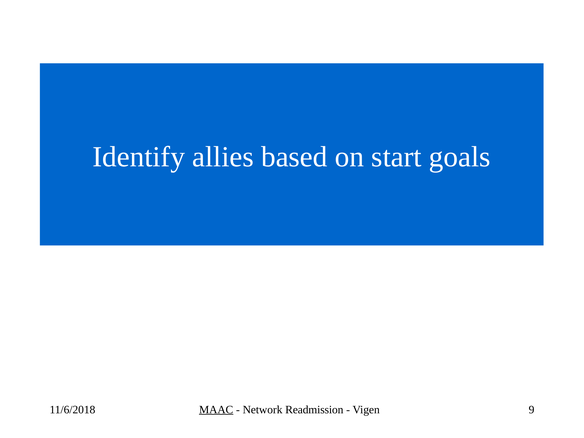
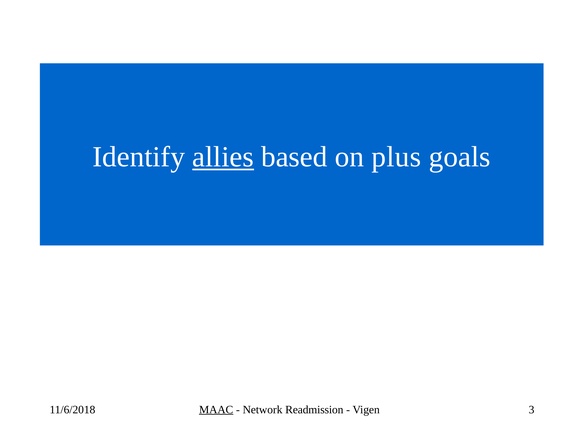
allies underline: none -> present (223, 157)
start: start -> plus (396, 157)
9: 9 -> 3 (532, 410)
